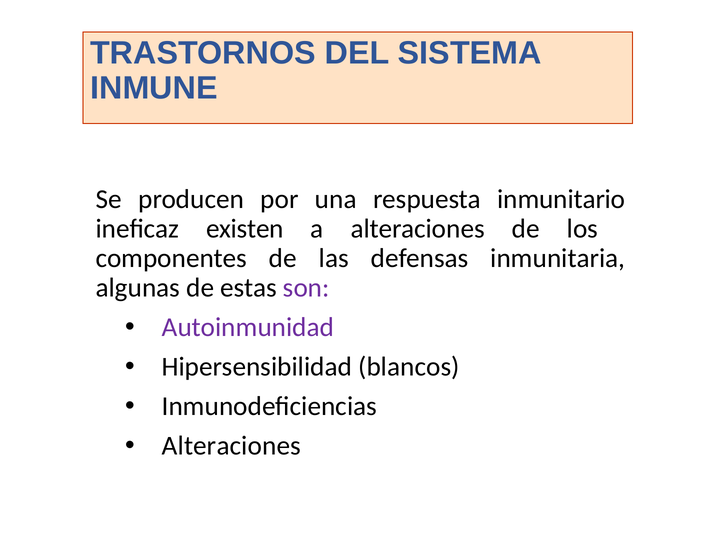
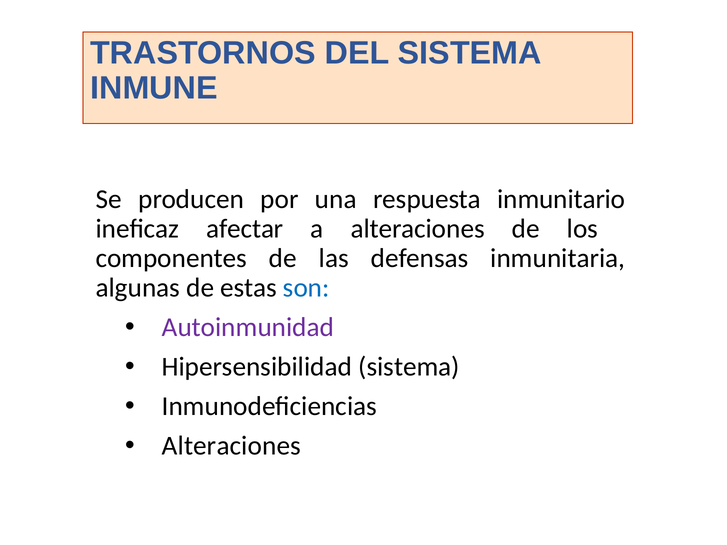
existen: existen -> afectar (245, 229)
son colour: purple -> blue (306, 288)
Hipersensibilidad blancos: blancos -> sistema (409, 367)
